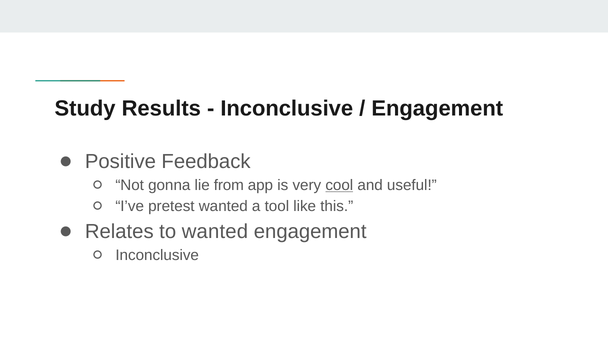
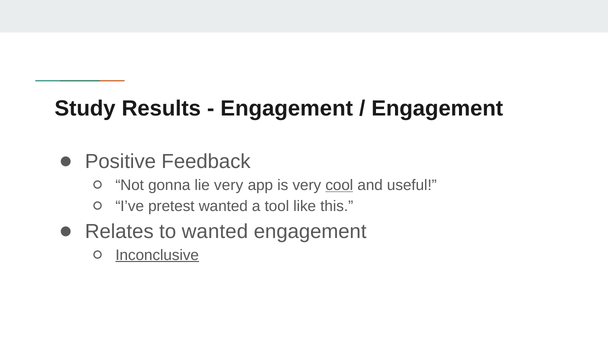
Inconclusive: Inconclusive -> Engagement (287, 108)
lie from: from -> very (229, 185)
Inconclusive underline: none -> present (157, 255)
